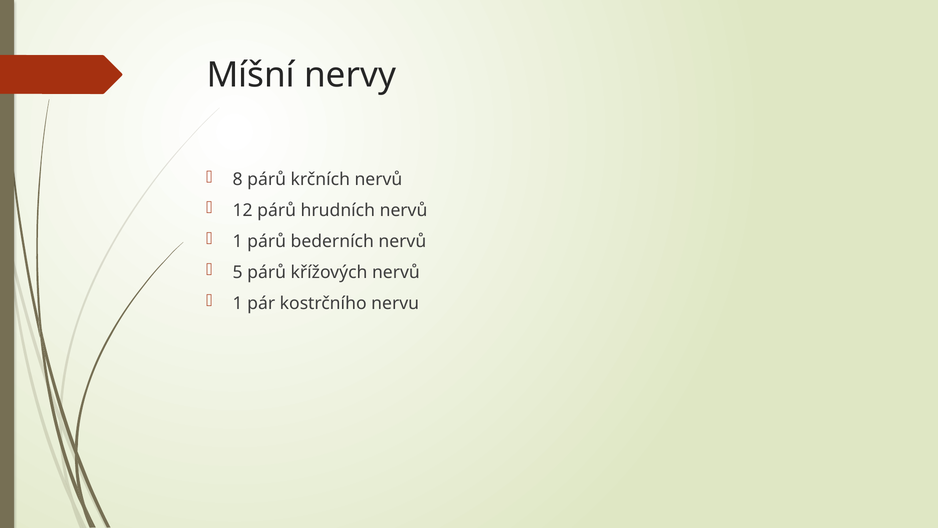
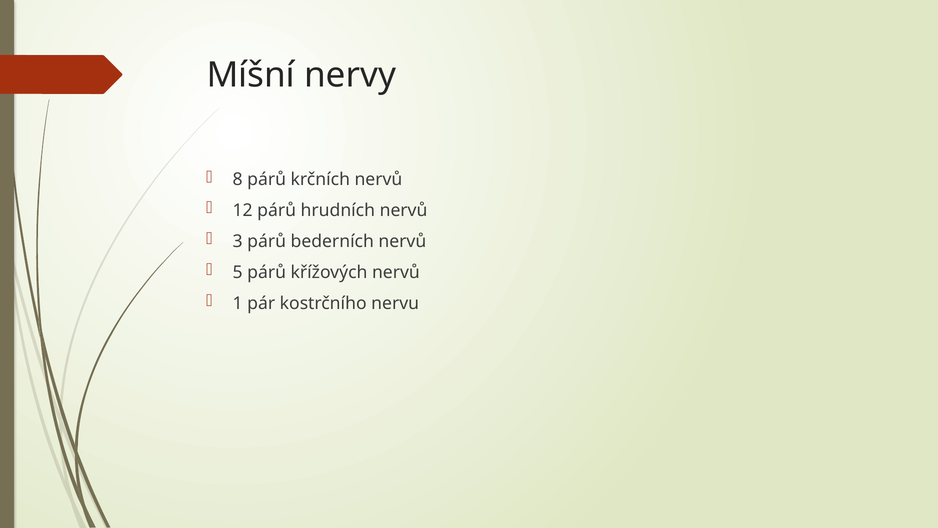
1: 1 -> 3 (238, 241)
